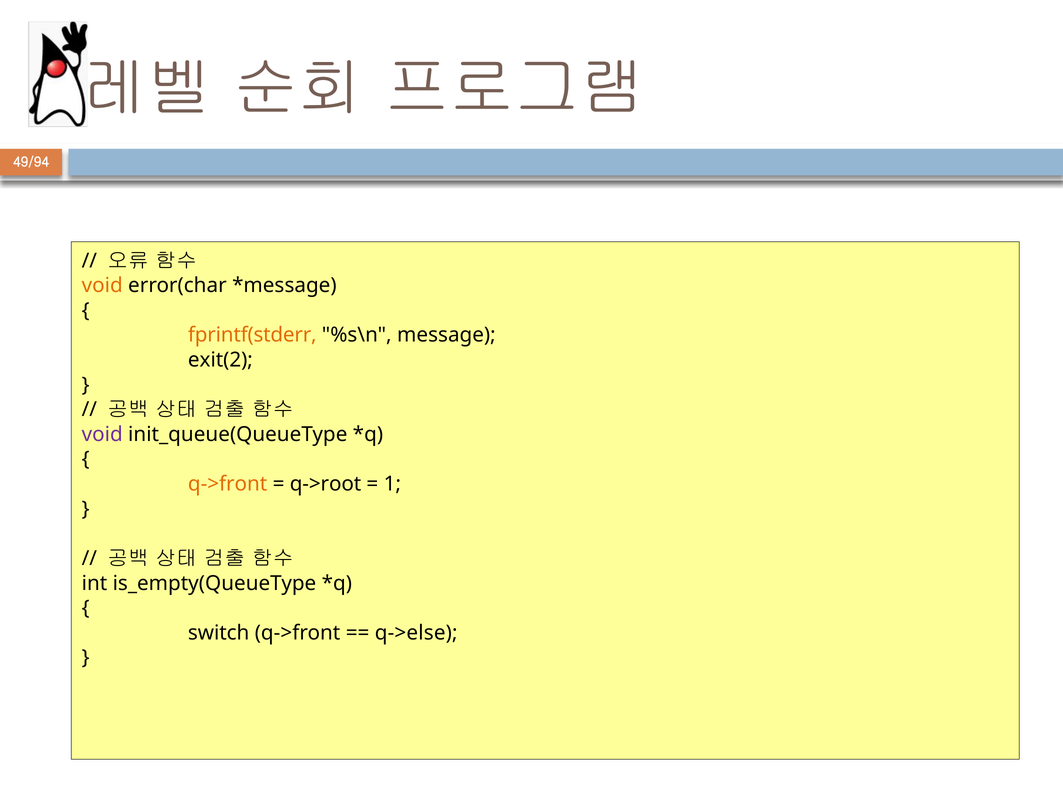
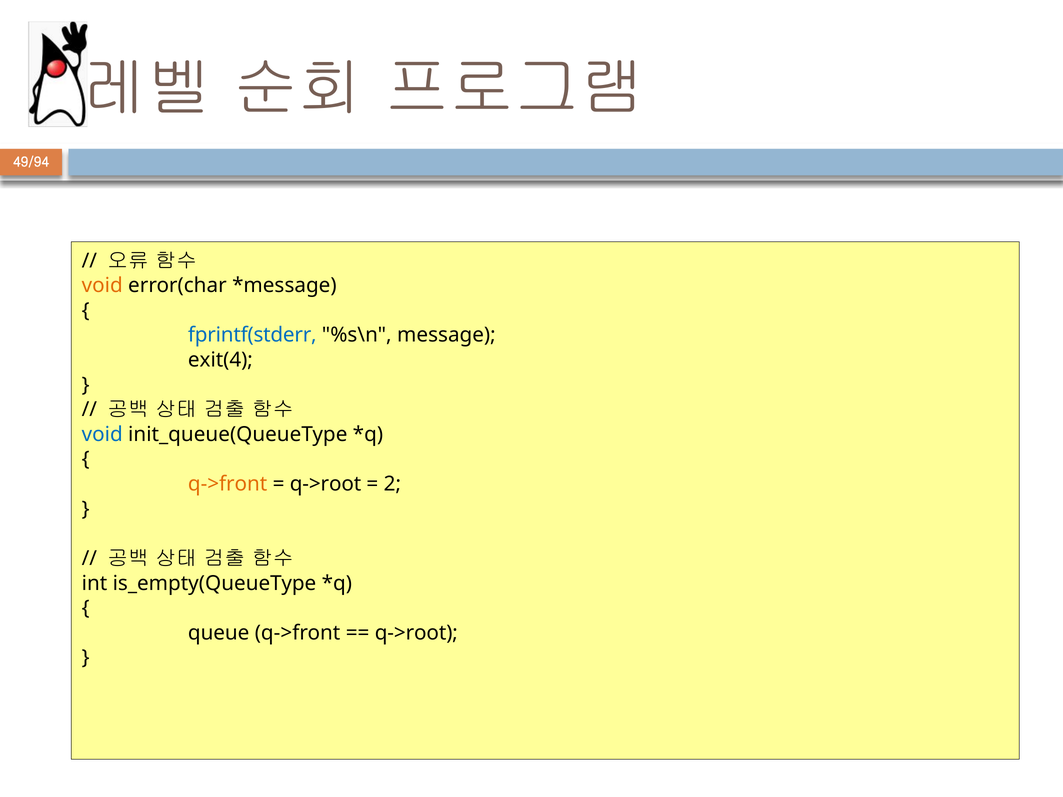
fprintf(stderr colour: orange -> blue (252, 335)
exit(2: exit(2 -> exit(4 (220, 360)
void colour: purple -> blue (102, 434)
1: 1 -> 2 (392, 484)
switch: switch -> queue (219, 633)
q->else: q->else -> q->root (416, 633)
